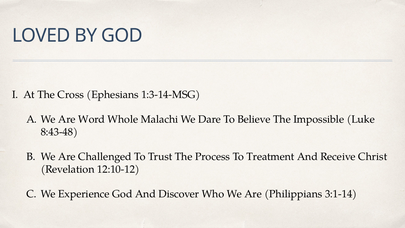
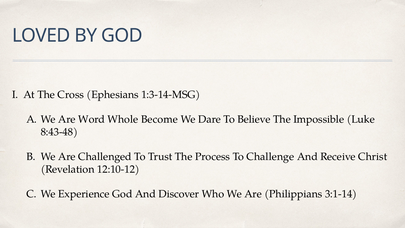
Malachi: Malachi -> Become (159, 119)
Treatment: Treatment -> Challenge (270, 157)
